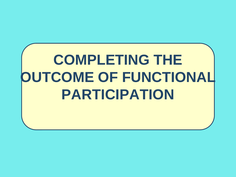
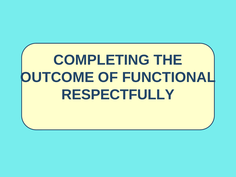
PARTICIPATION: PARTICIPATION -> RESPECTFULLY (118, 95)
